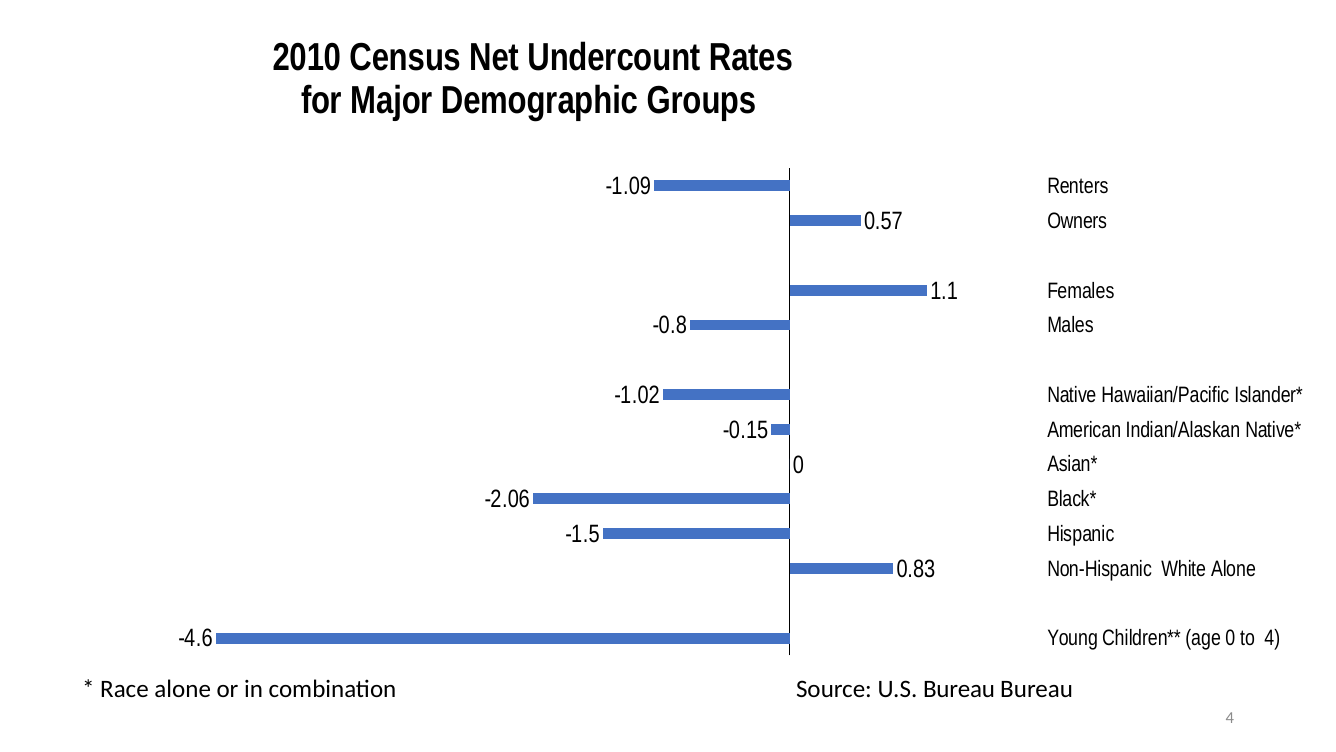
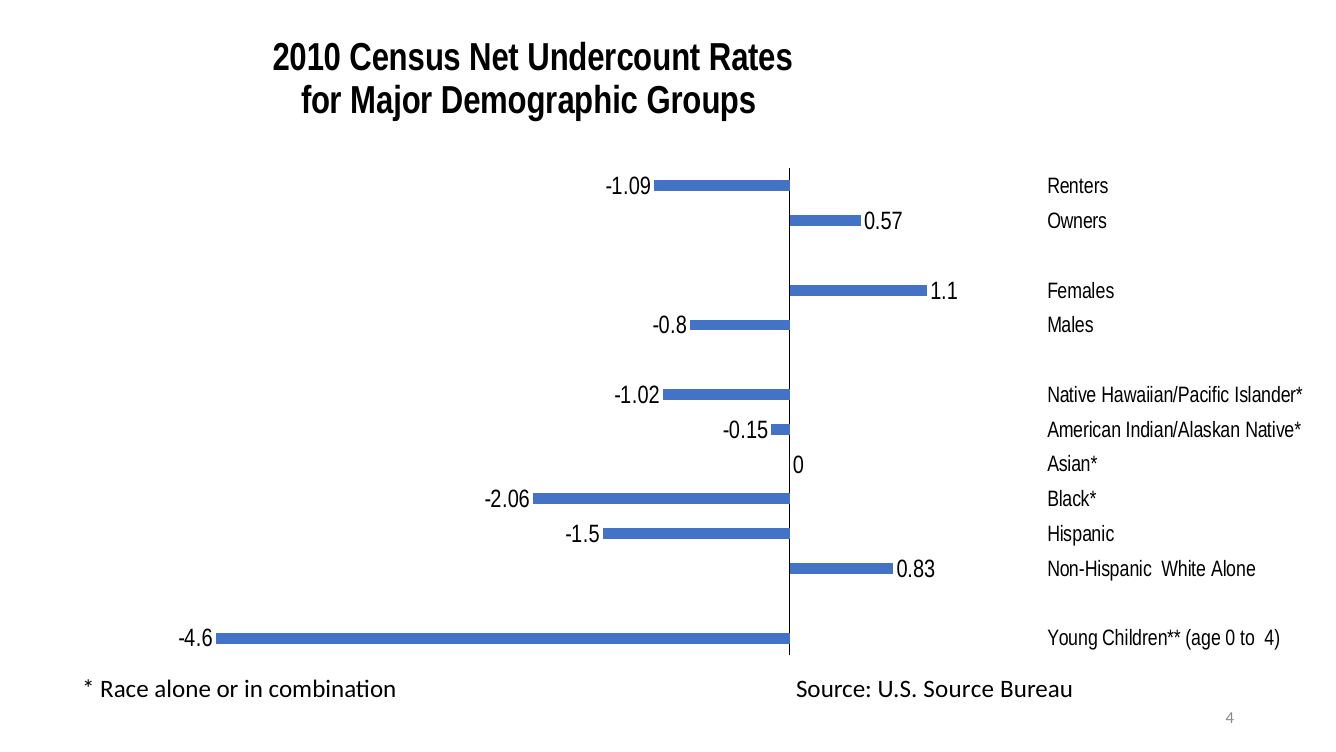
U.S Bureau: Bureau -> Source (959, 689)
